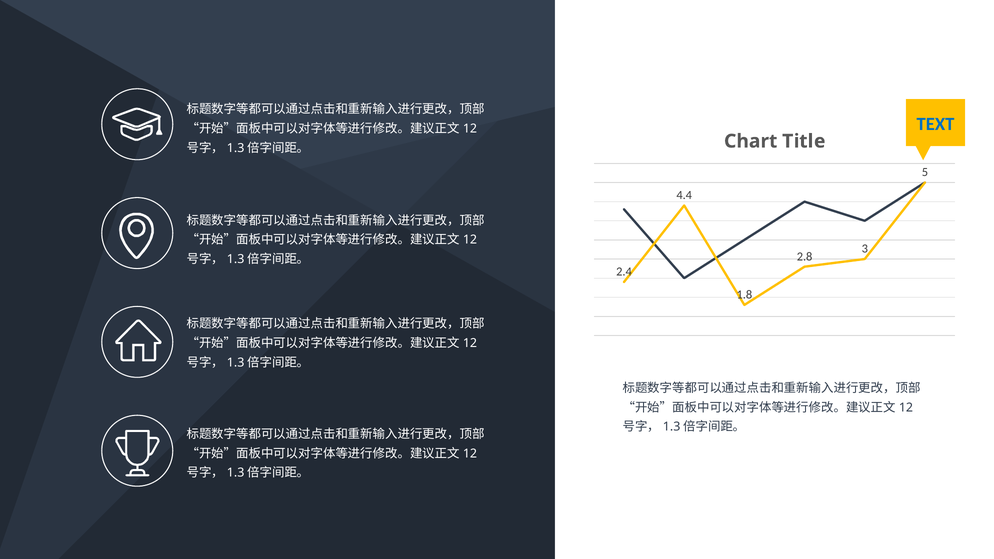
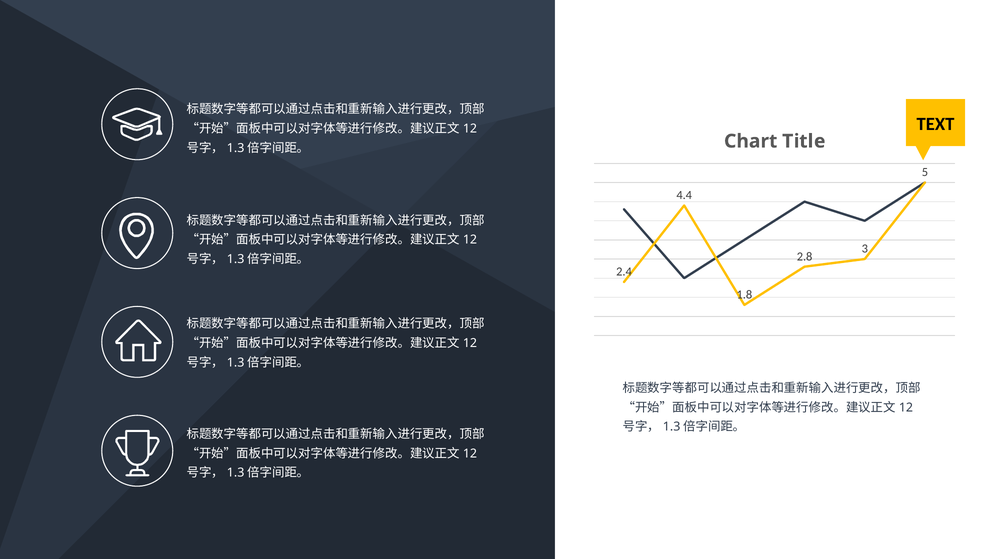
TEXT colour: blue -> black (935, 124)
